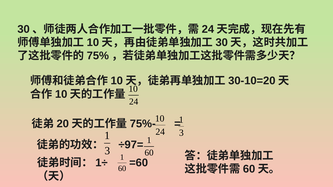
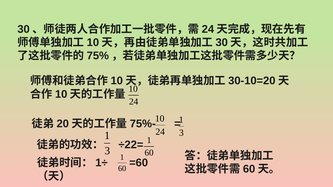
÷97=: ÷97= -> ÷22= (131, 145)
